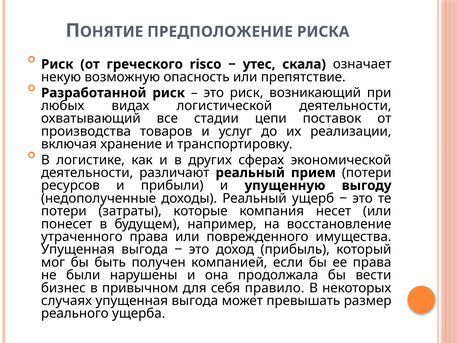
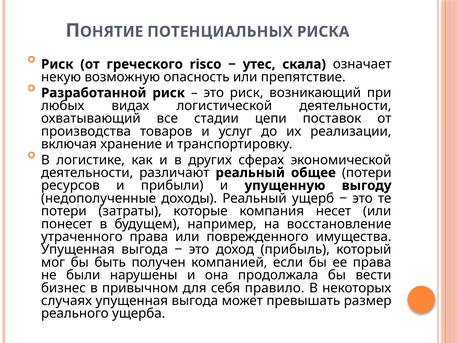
ПРЕДПОЛОЖЕНИЕ: ПРЕДПОЛОЖЕНИЕ -> ПОТЕНЦИАЛЬНЫХ (220, 32)
прием: прием -> общее (313, 173)
